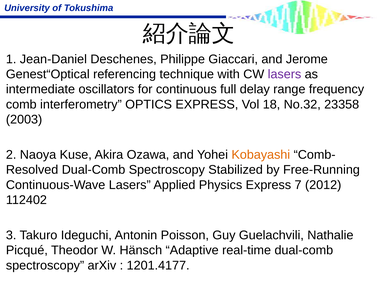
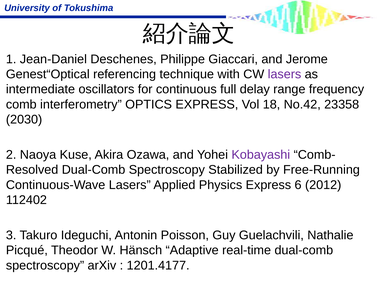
No.32: No.32 -> No.42 (302, 104)
2003: 2003 -> 2030 (24, 119)
Kobayashi colour: orange -> purple (261, 155)
7: 7 -> 6 (298, 185)
